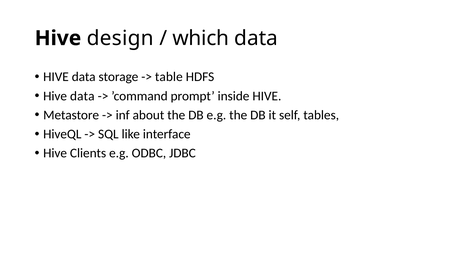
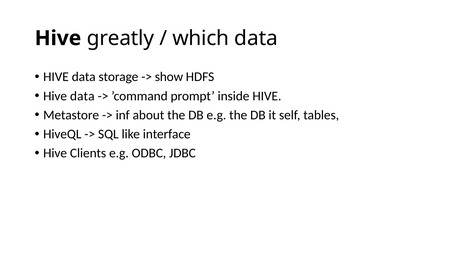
design: design -> greatly (120, 38)
table: table -> show (169, 77)
